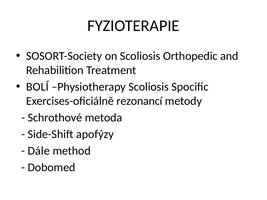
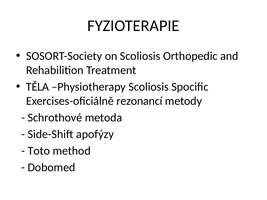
BOLÍ: BOLÍ -> TĚLA (38, 87)
Dále: Dále -> Toto (39, 151)
